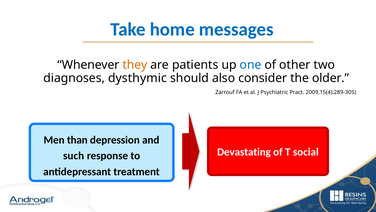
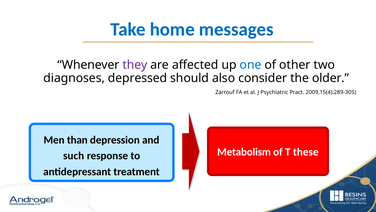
they colour: orange -> purple (135, 65)
patients: patients -> affected (195, 65)
dysthymic: dysthymic -> depressed (138, 78)
Devastating: Devastating -> Metabolism (244, 152)
social: social -> these (306, 152)
